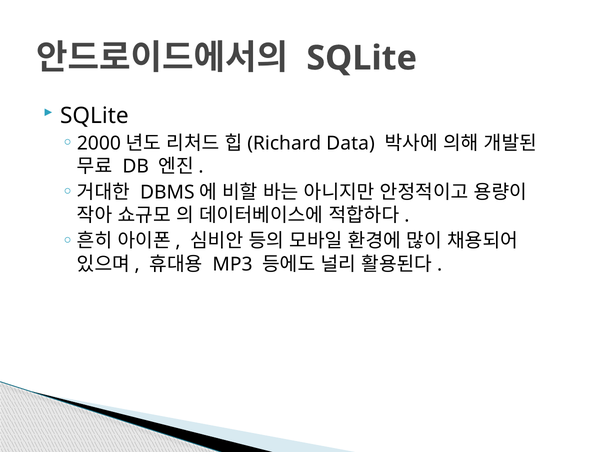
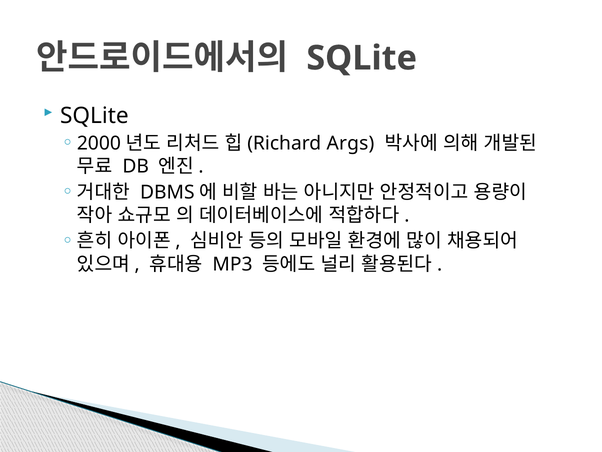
Data: Data -> Args (350, 143)
